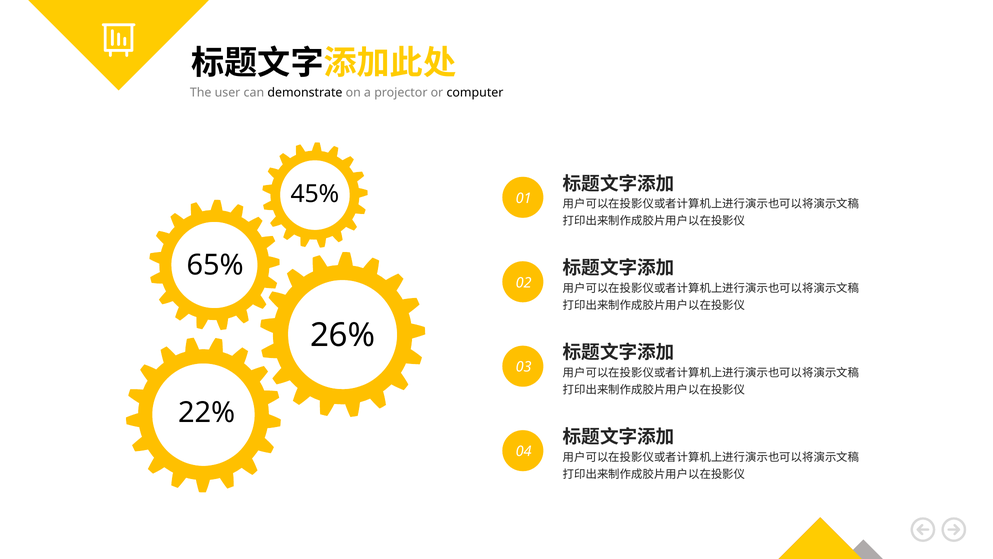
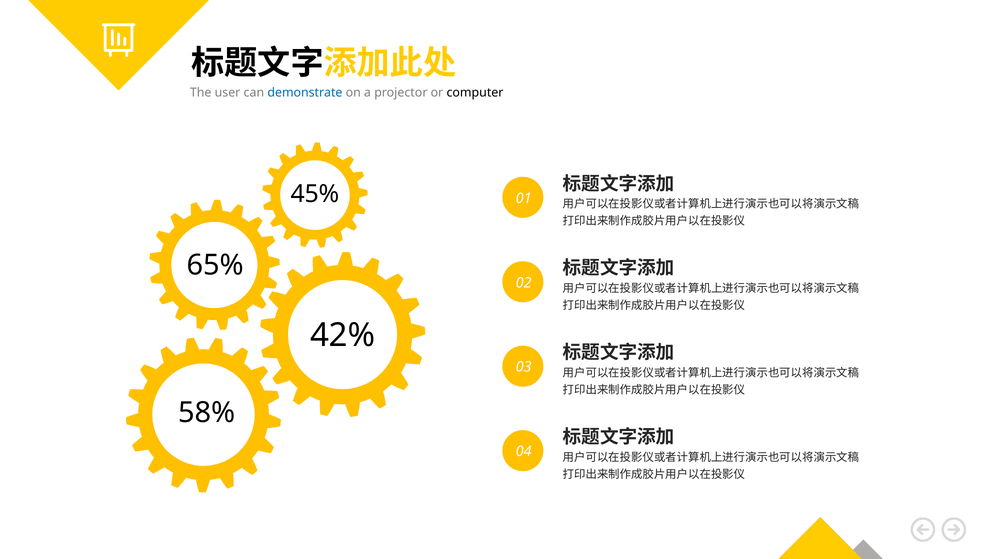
demonstrate colour: black -> blue (305, 93)
26%: 26% -> 42% (343, 335)
22%: 22% -> 58% (207, 412)
